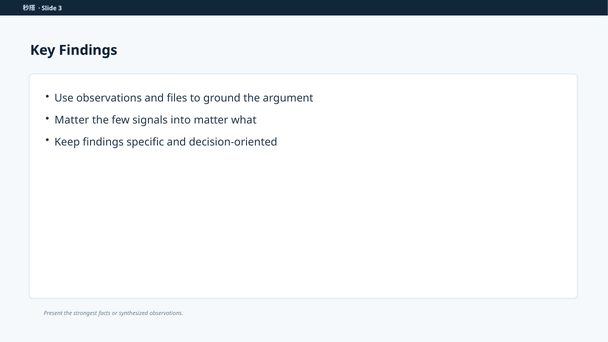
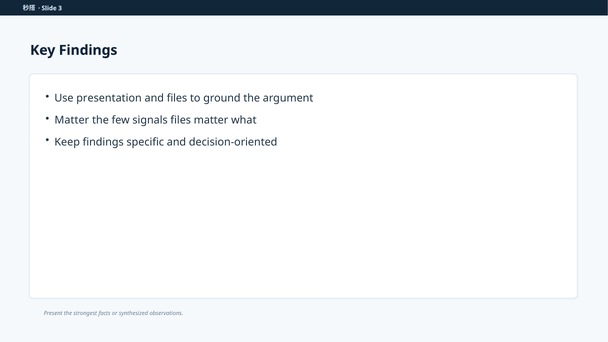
Use observations: observations -> presentation (109, 98)
signals into: into -> files (181, 120)
